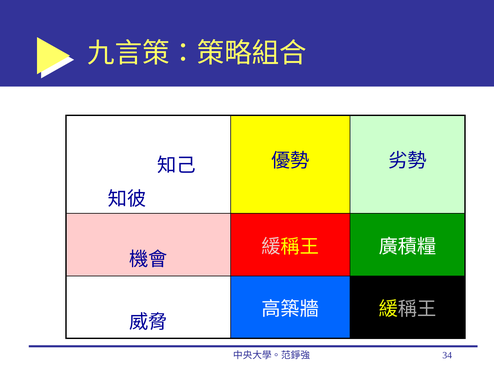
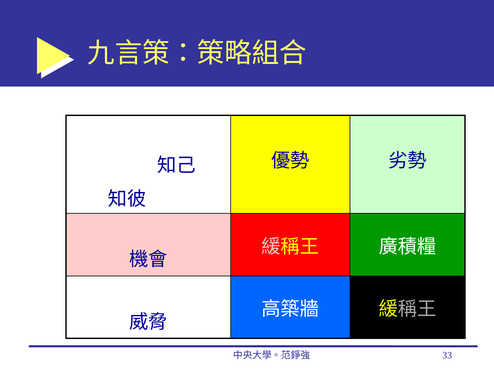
34: 34 -> 33 (447, 355)
